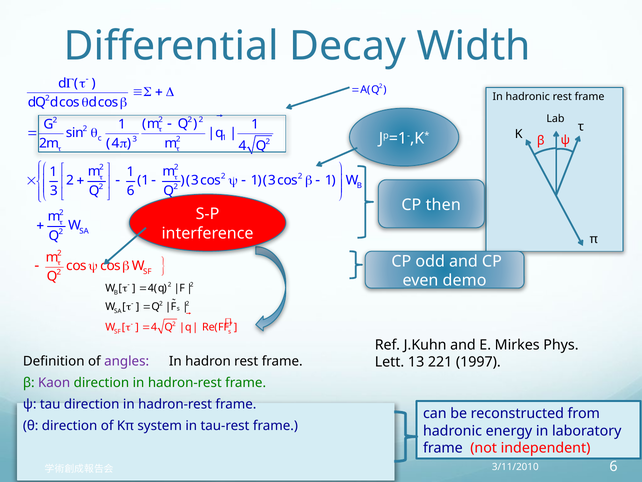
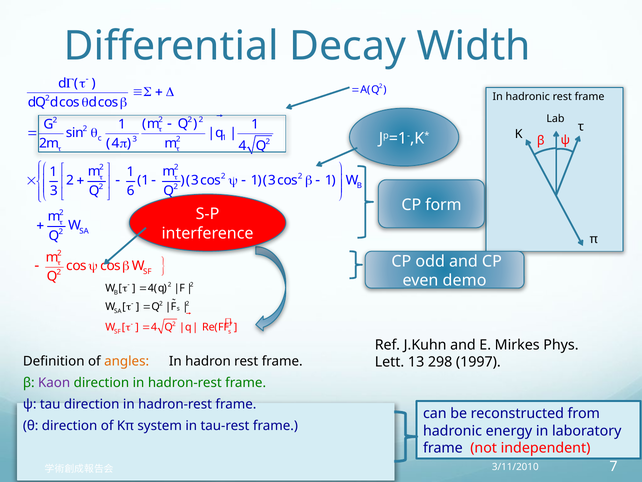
then: then -> form (443, 205)
angles colour: purple -> orange (127, 361)
221: 221 -> 298 (440, 362)
3/11/2010 6: 6 -> 7 (614, 466)
